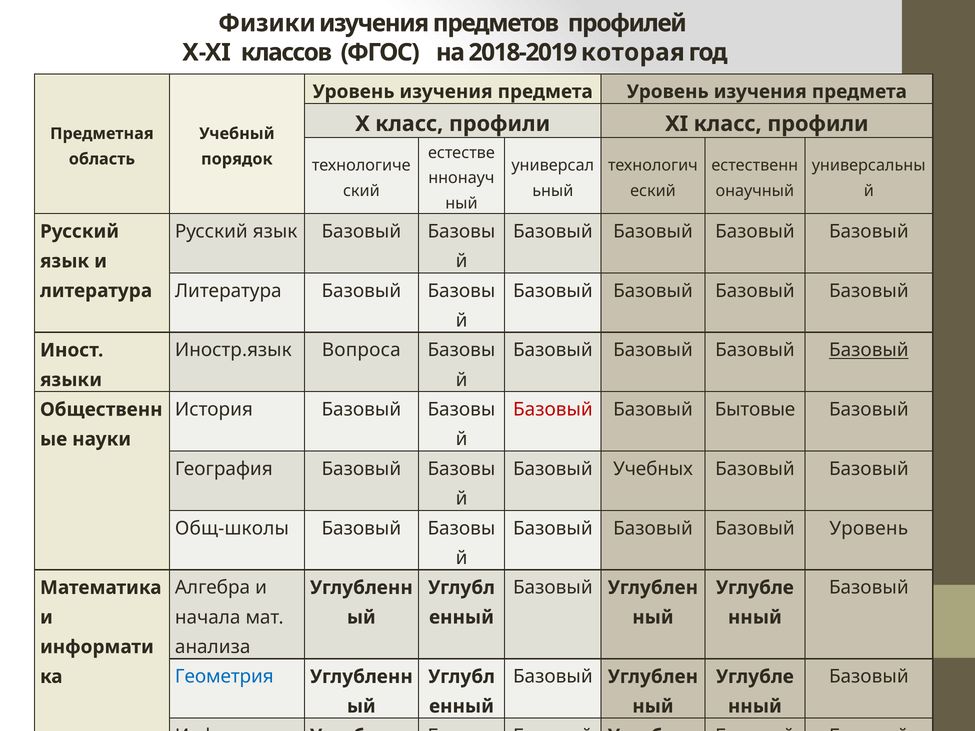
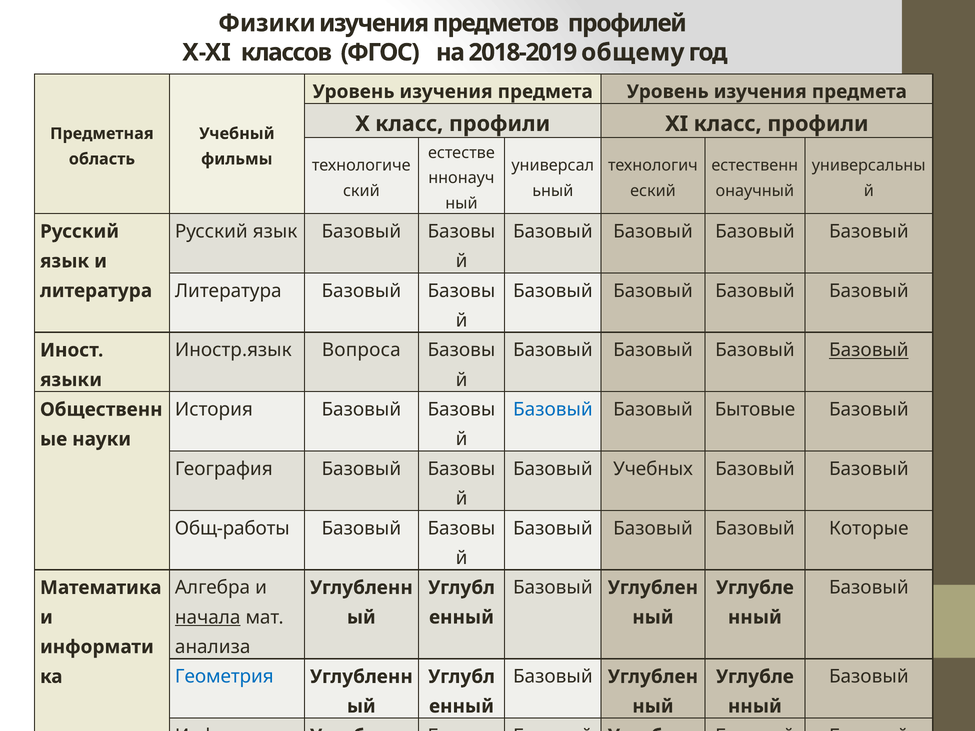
которая: которая -> общему (633, 52)
порядок: порядок -> фильмы (237, 159)
Базовый colour: red -> blue (553, 410)
Общ-школы: Общ-школы -> Общ-работы (232, 528)
Базовый Уровень: Уровень -> Которые (869, 528)
начала underline: none -> present (208, 618)
